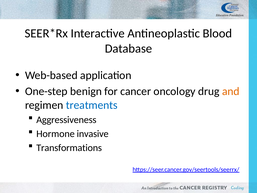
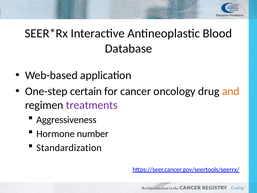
benign: benign -> certain (86, 91)
treatments colour: blue -> purple (92, 105)
invasive: invasive -> number (93, 134)
Transformations: Transformations -> Standardization (69, 148)
